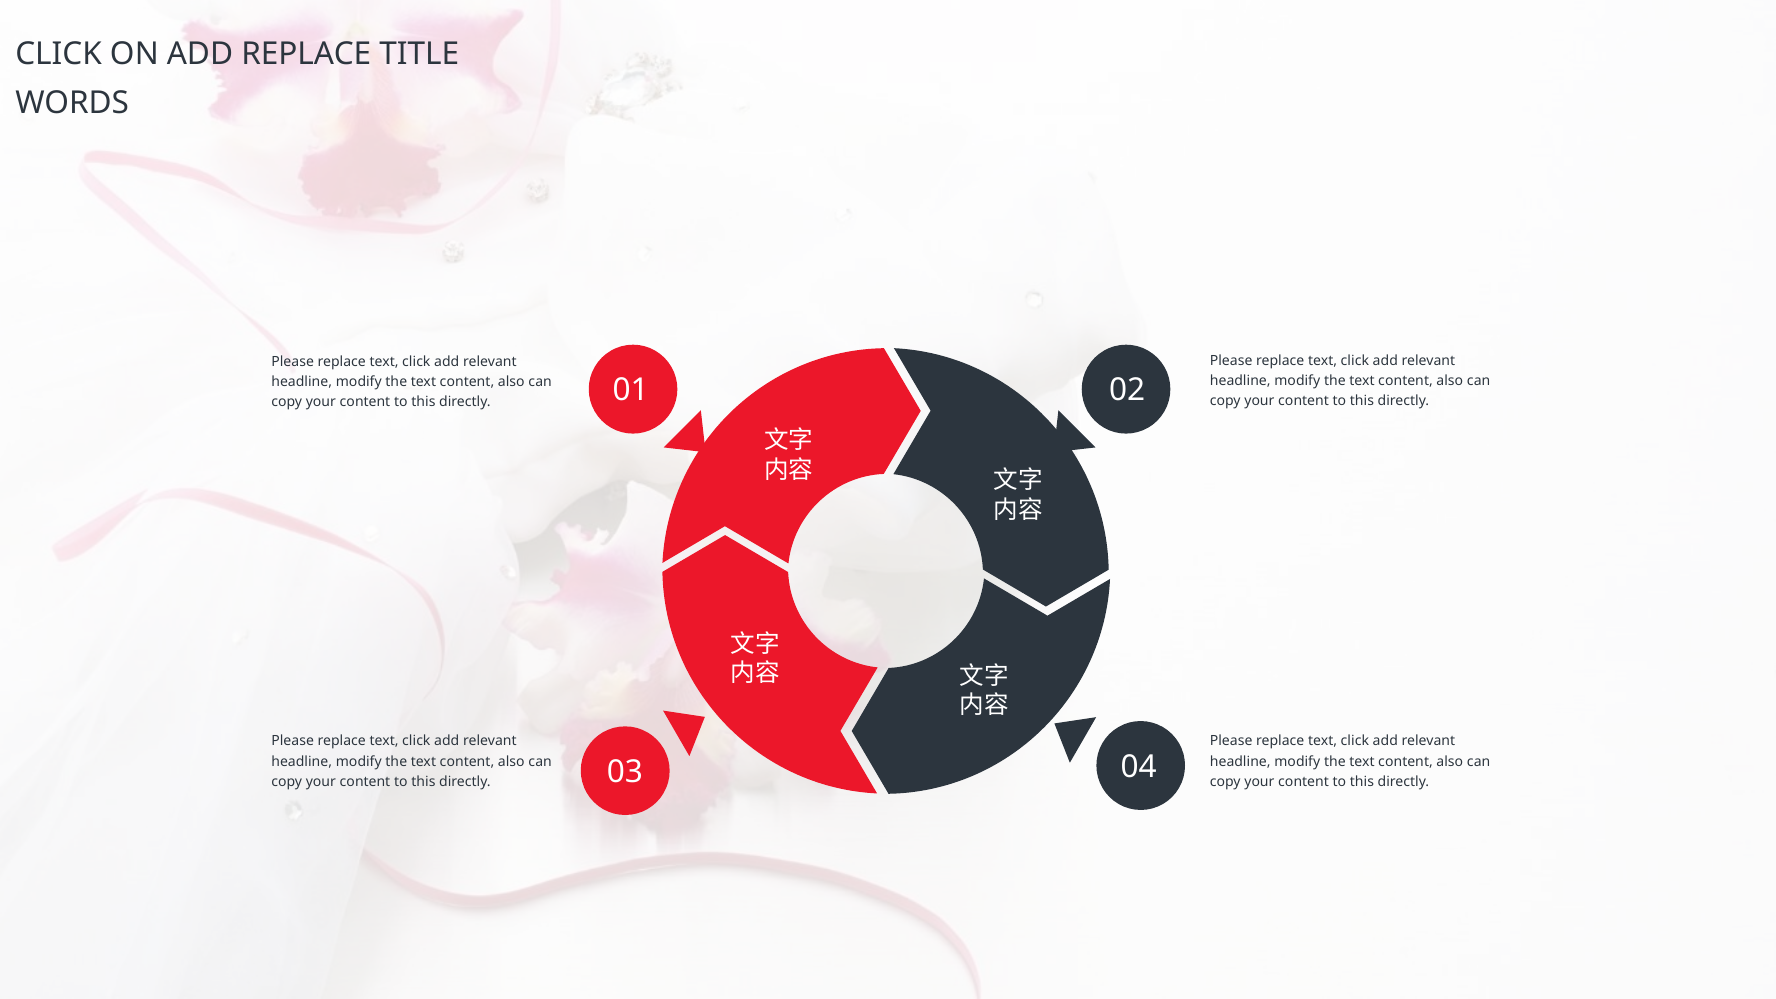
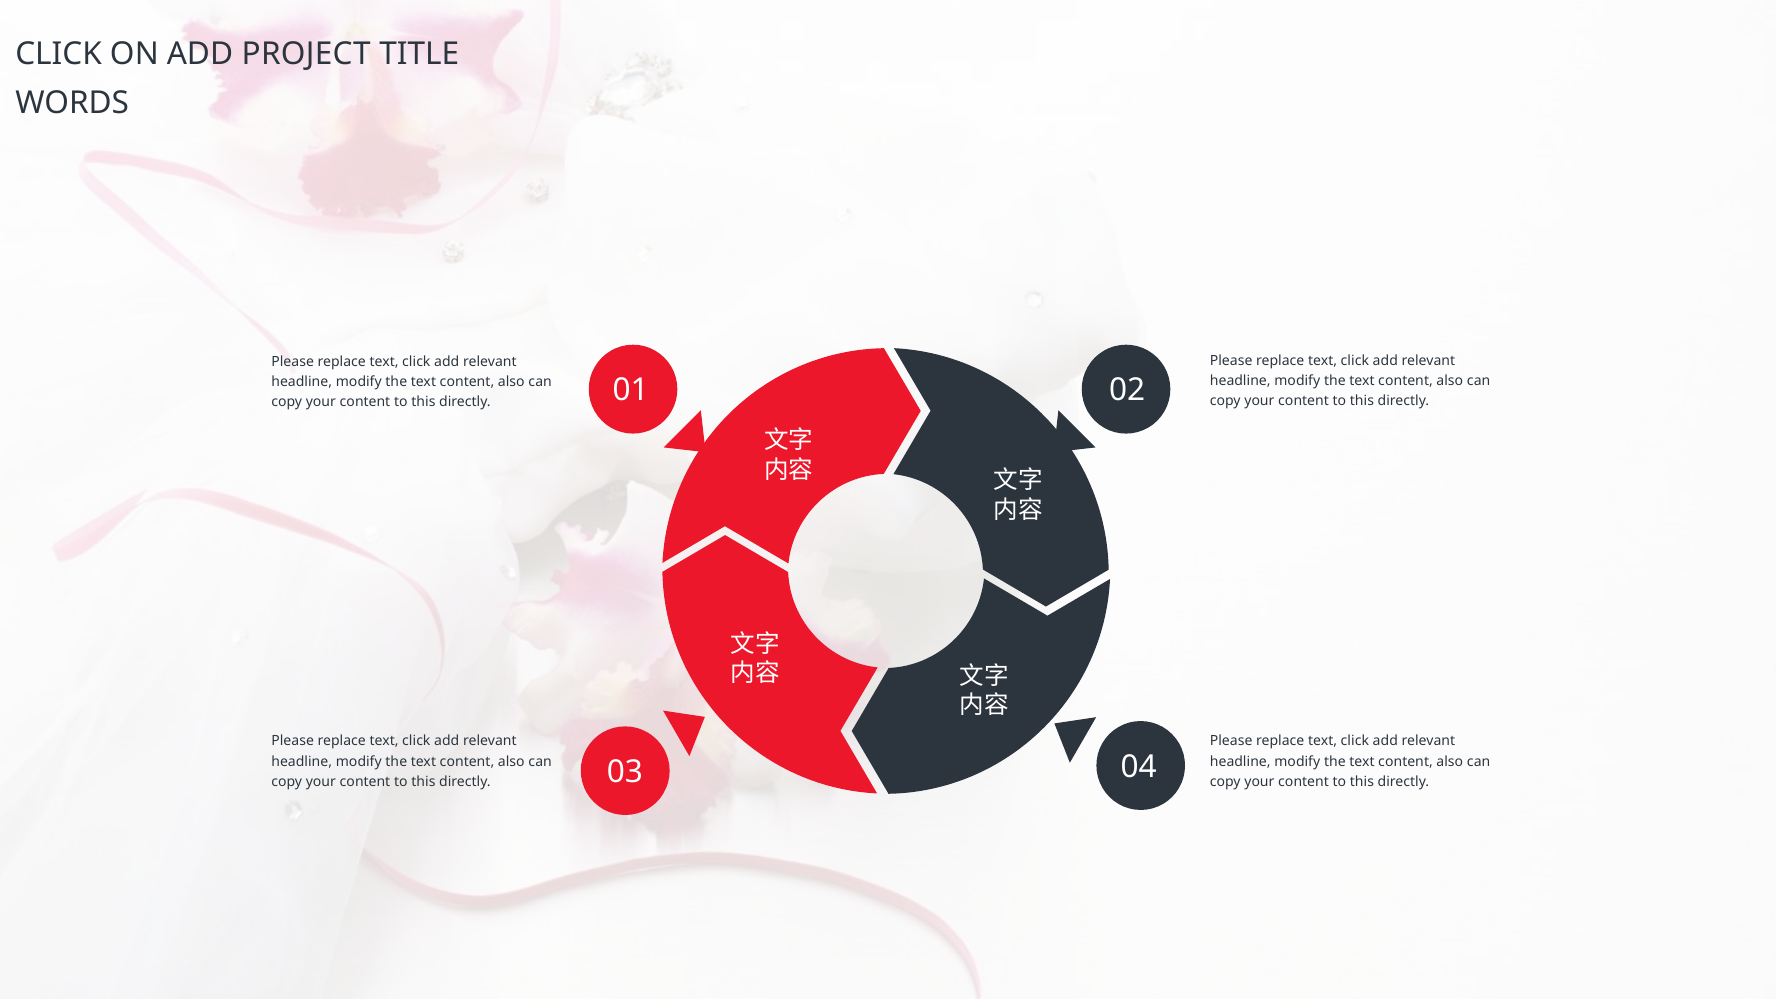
ADD REPLACE: REPLACE -> PROJECT (306, 54)
